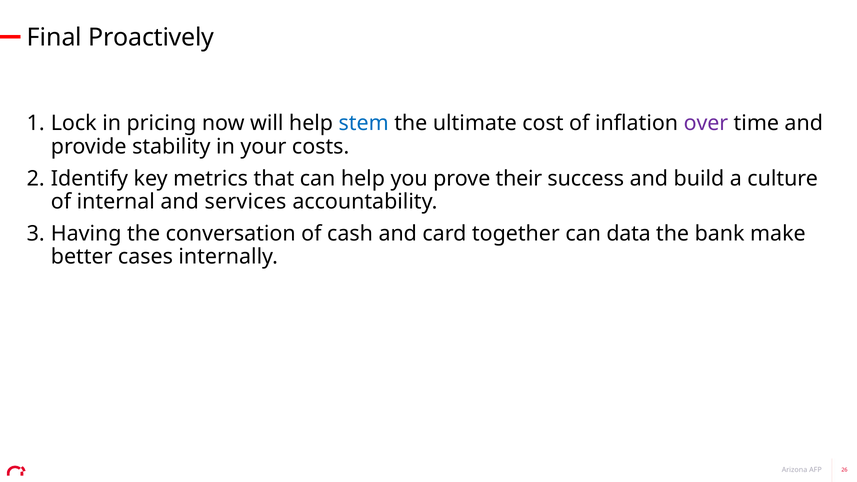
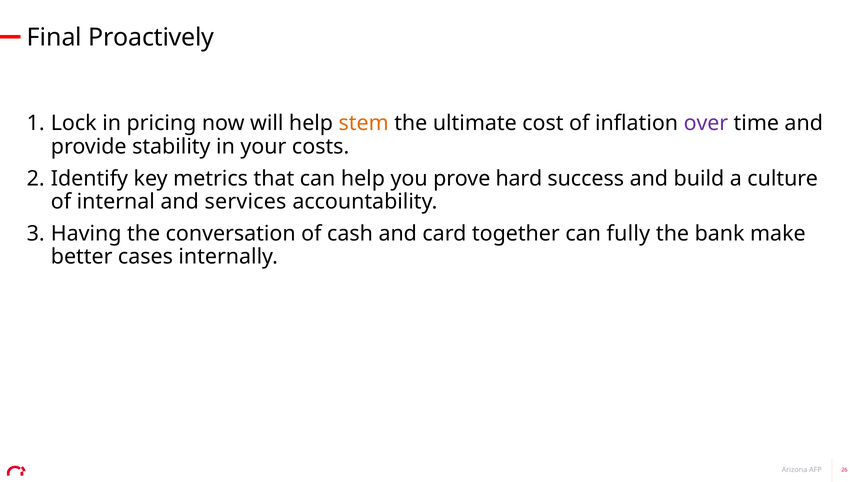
stem colour: blue -> orange (364, 123)
their: their -> hard (519, 179)
data: data -> fully (628, 234)
